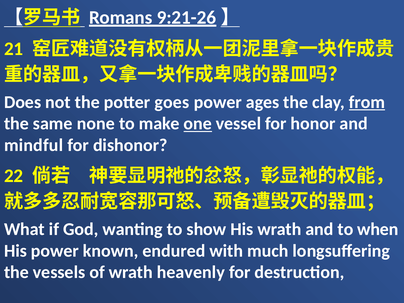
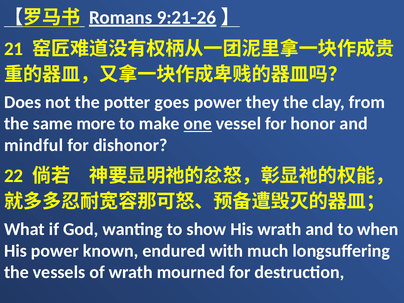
ages: ages -> they (263, 102)
from underline: present -> none (367, 102)
none: none -> more (96, 124)
heavenly: heavenly -> mourned (191, 272)
